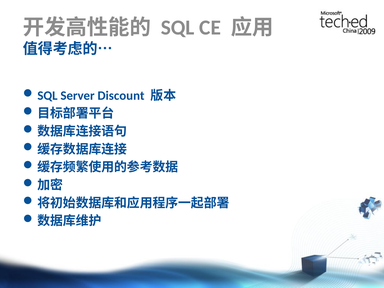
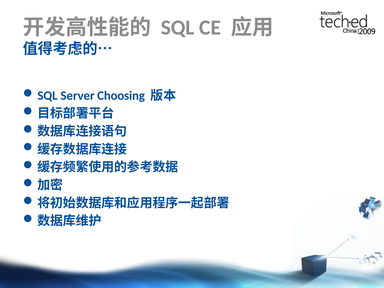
Discount: Discount -> Choosing (121, 96)
